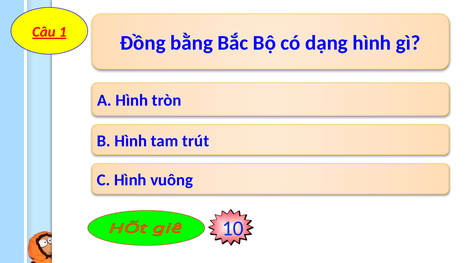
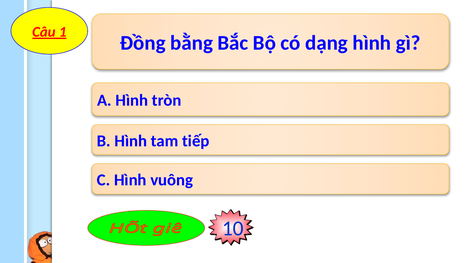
trút: trút -> tiếp (196, 141)
